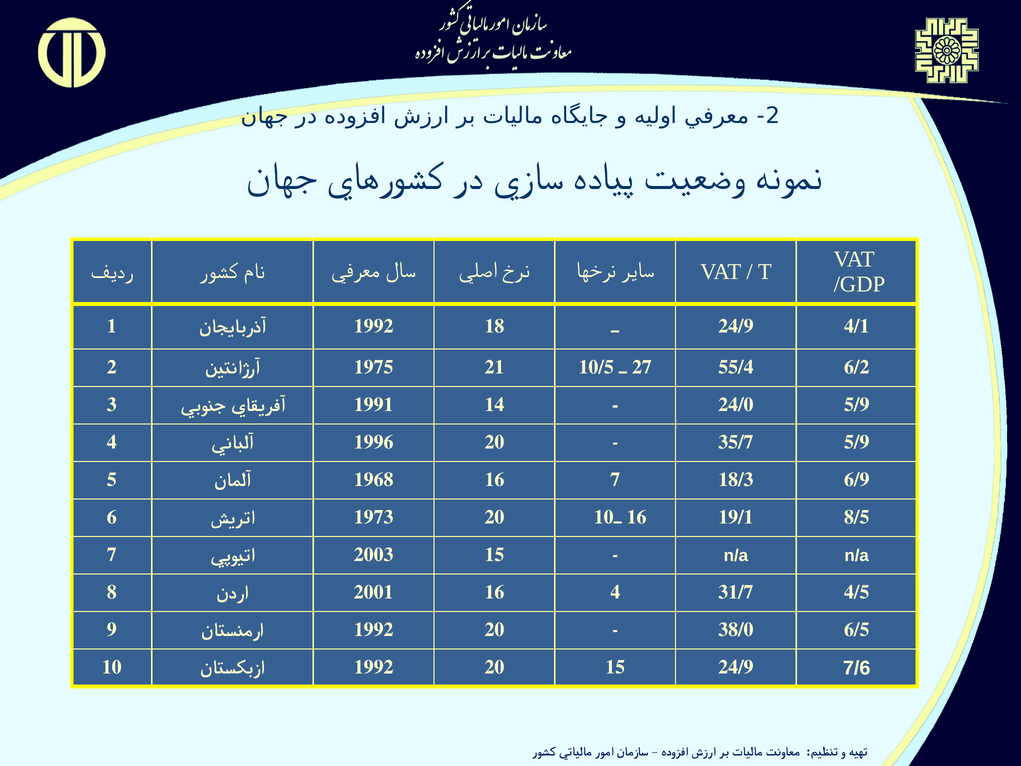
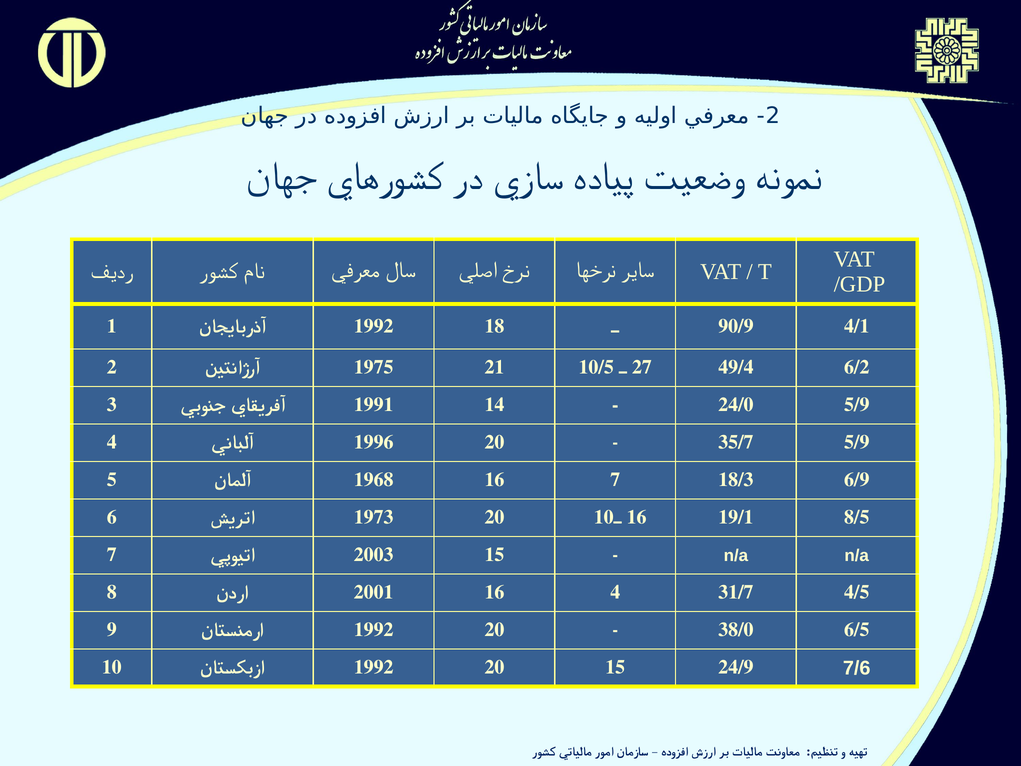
T 24/9: 24/9 -> 90/9 (736, 326)
55/4: 55/4 -> 49/4 (736, 367)
